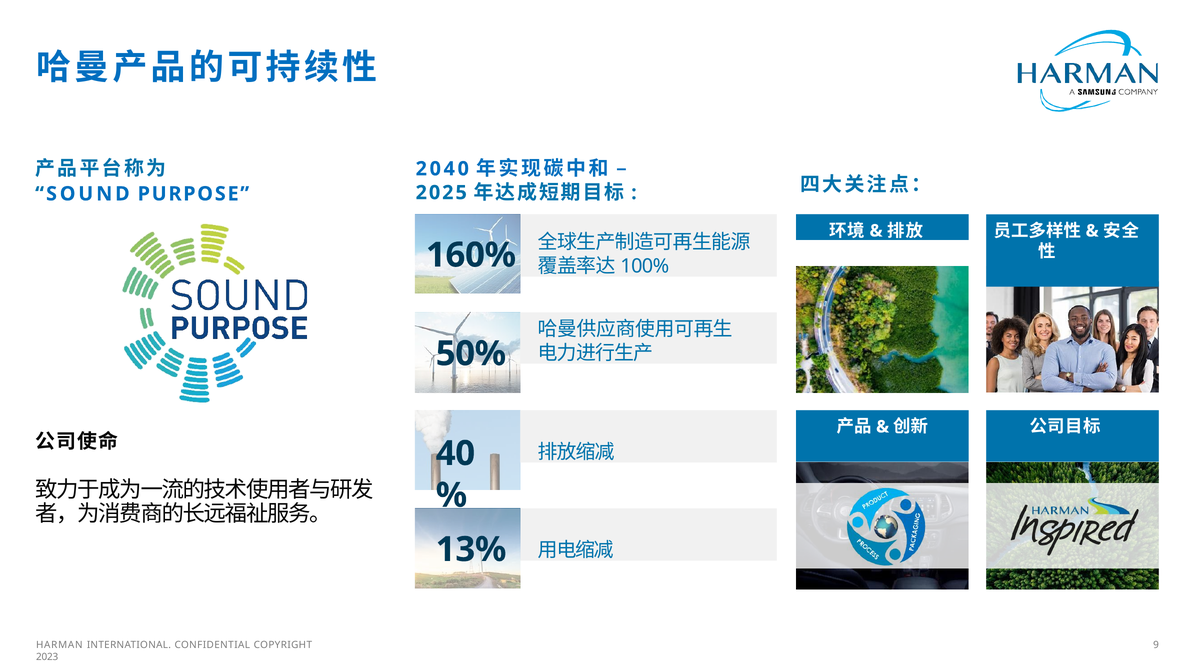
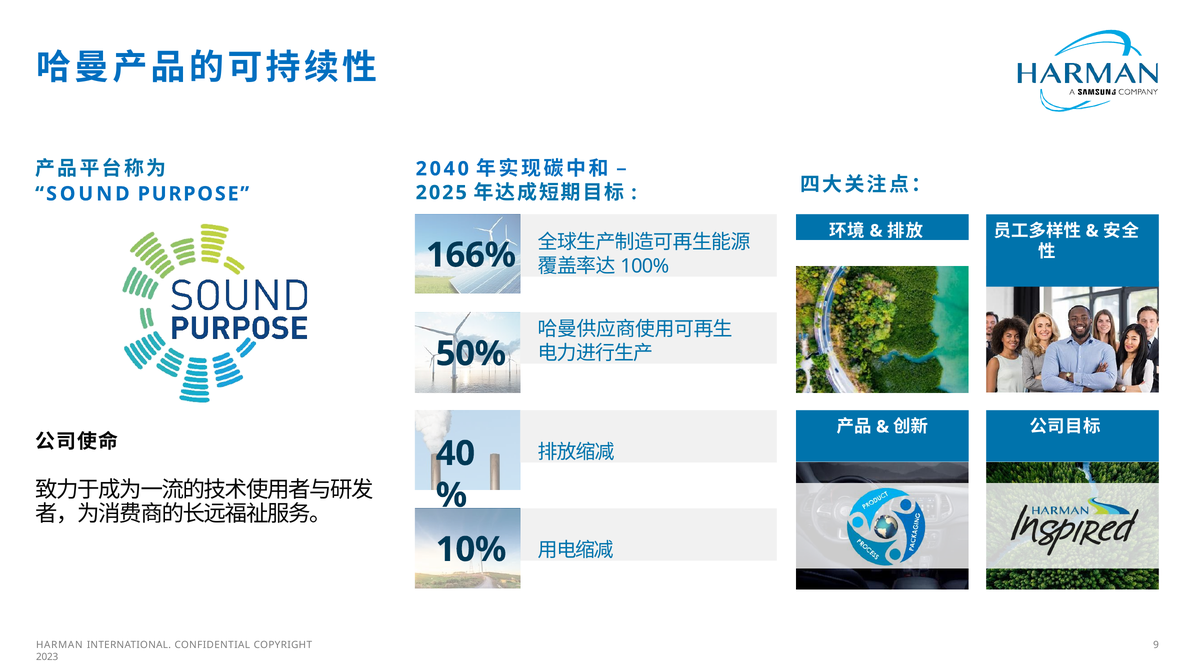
160%: 160% -> 166% (471, 255)
13%: 13% -> 10% (471, 550)
